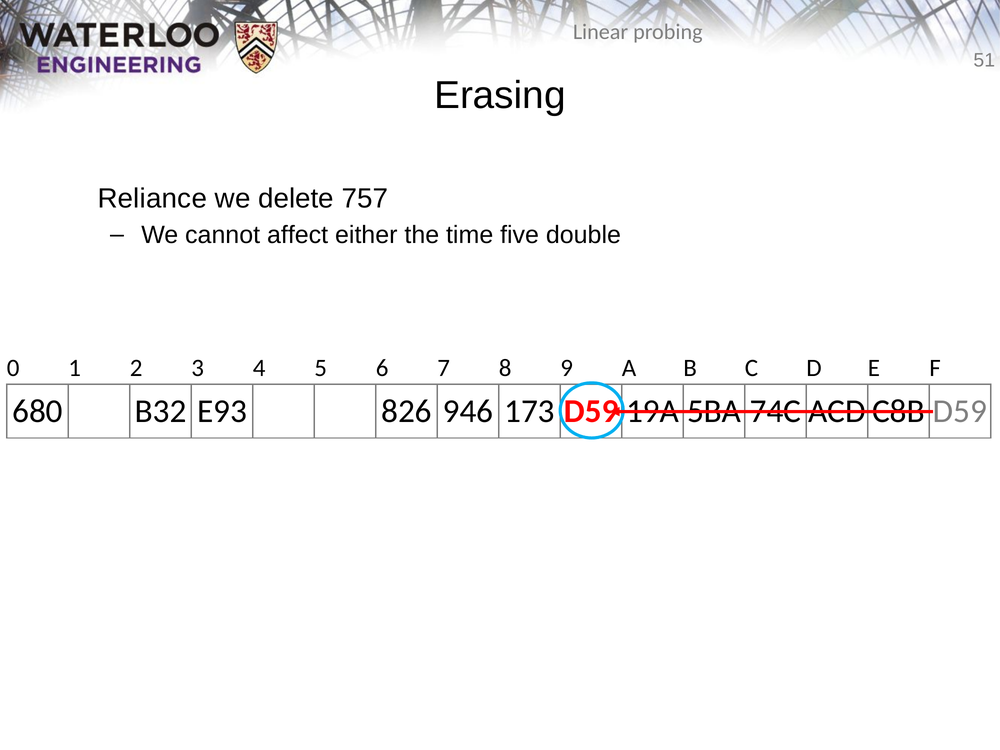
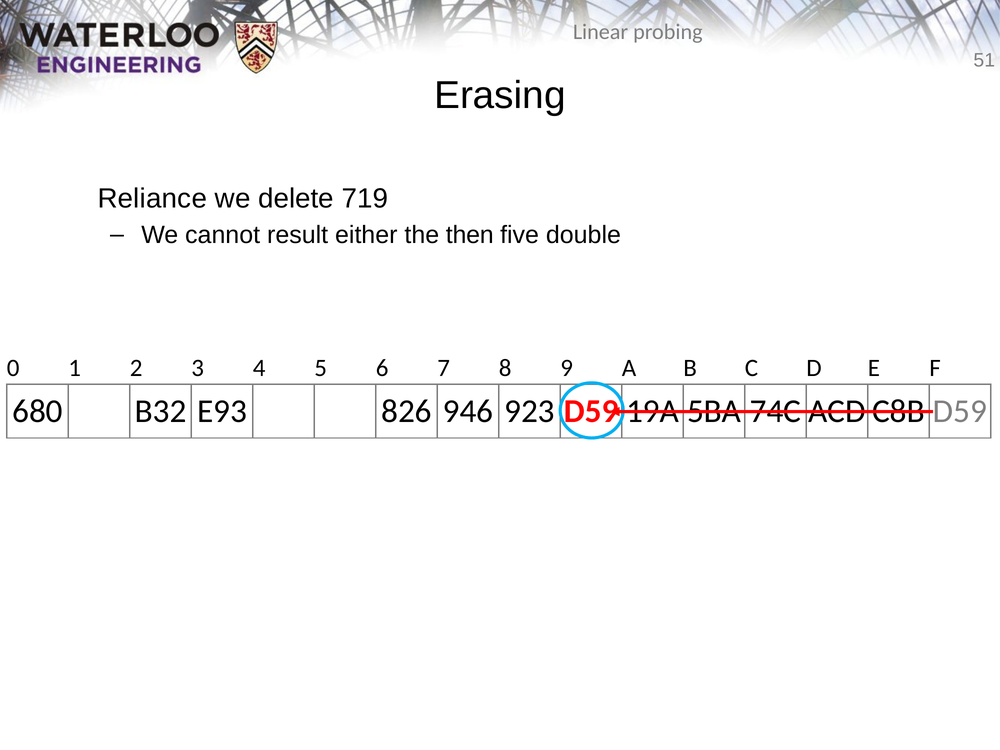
757: 757 -> 719 (365, 199)
affect: affect -> result (298, 235)
time: time -> then (470, 235)
173: 173 -> 923 (529, 411)
